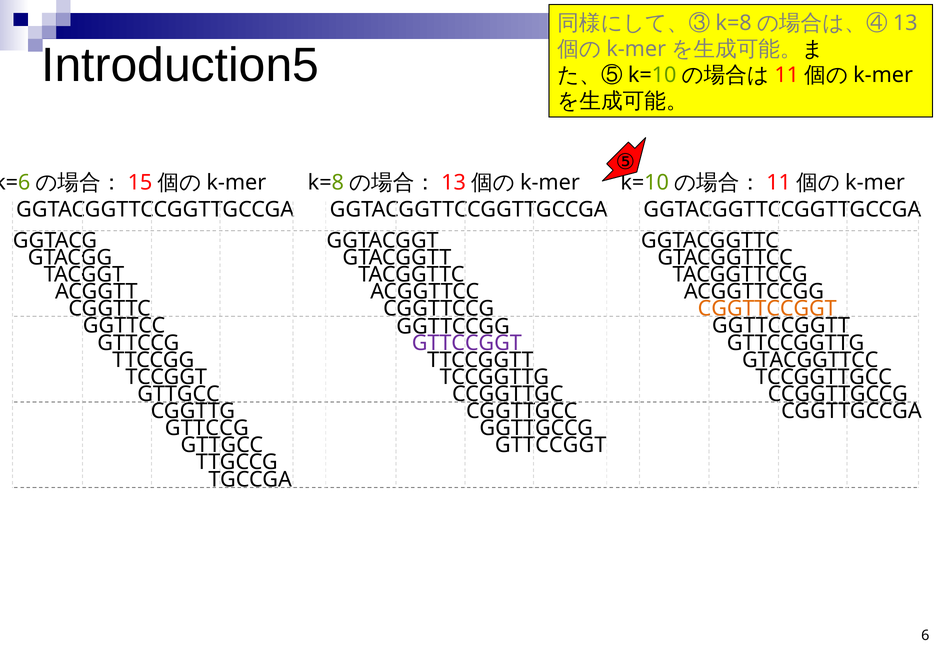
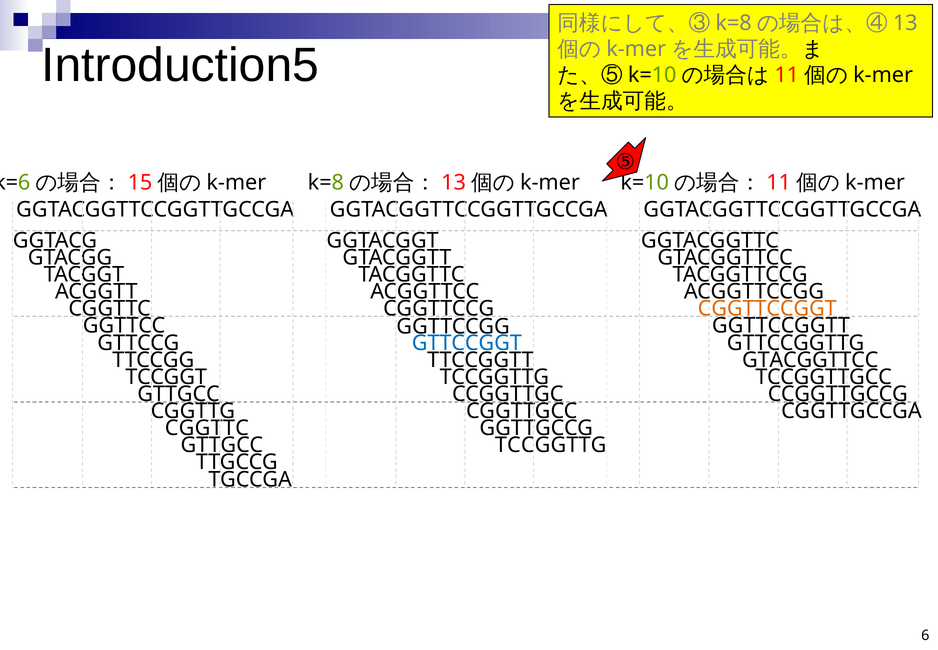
GTTCCGGT colour: purple -> blue (467, 343)
GTTCCG: GTTCCG -> CGGTTC (207, 428)
GTTCCGGT: GTTCCGGT -> TCCGGTTG (551, 445)
